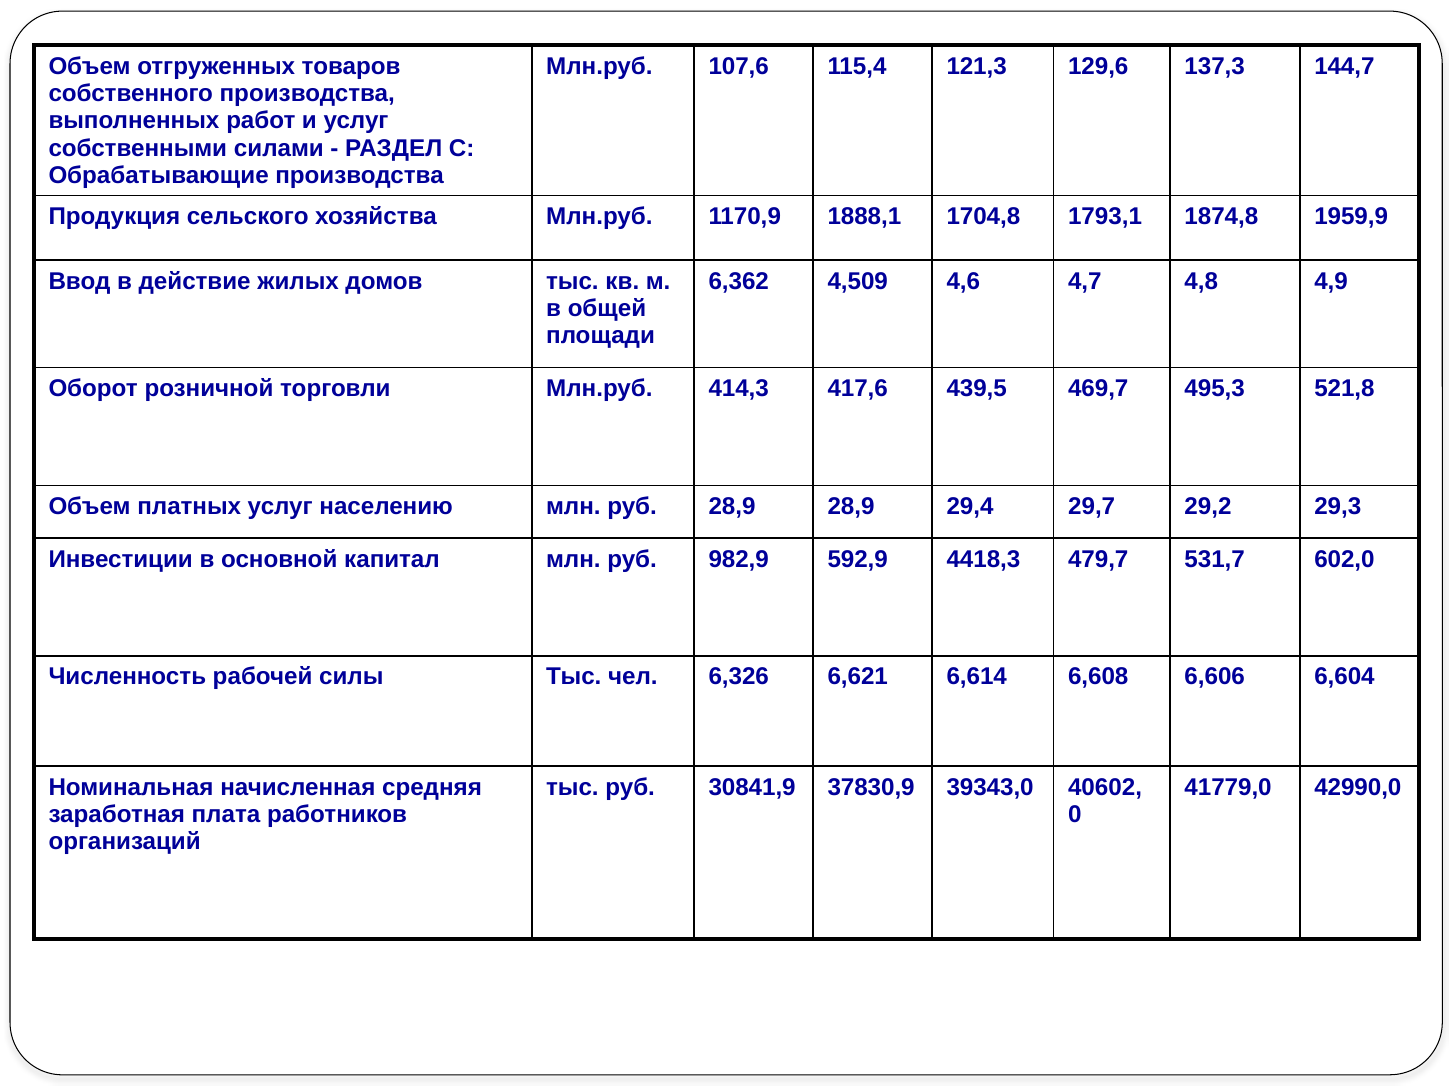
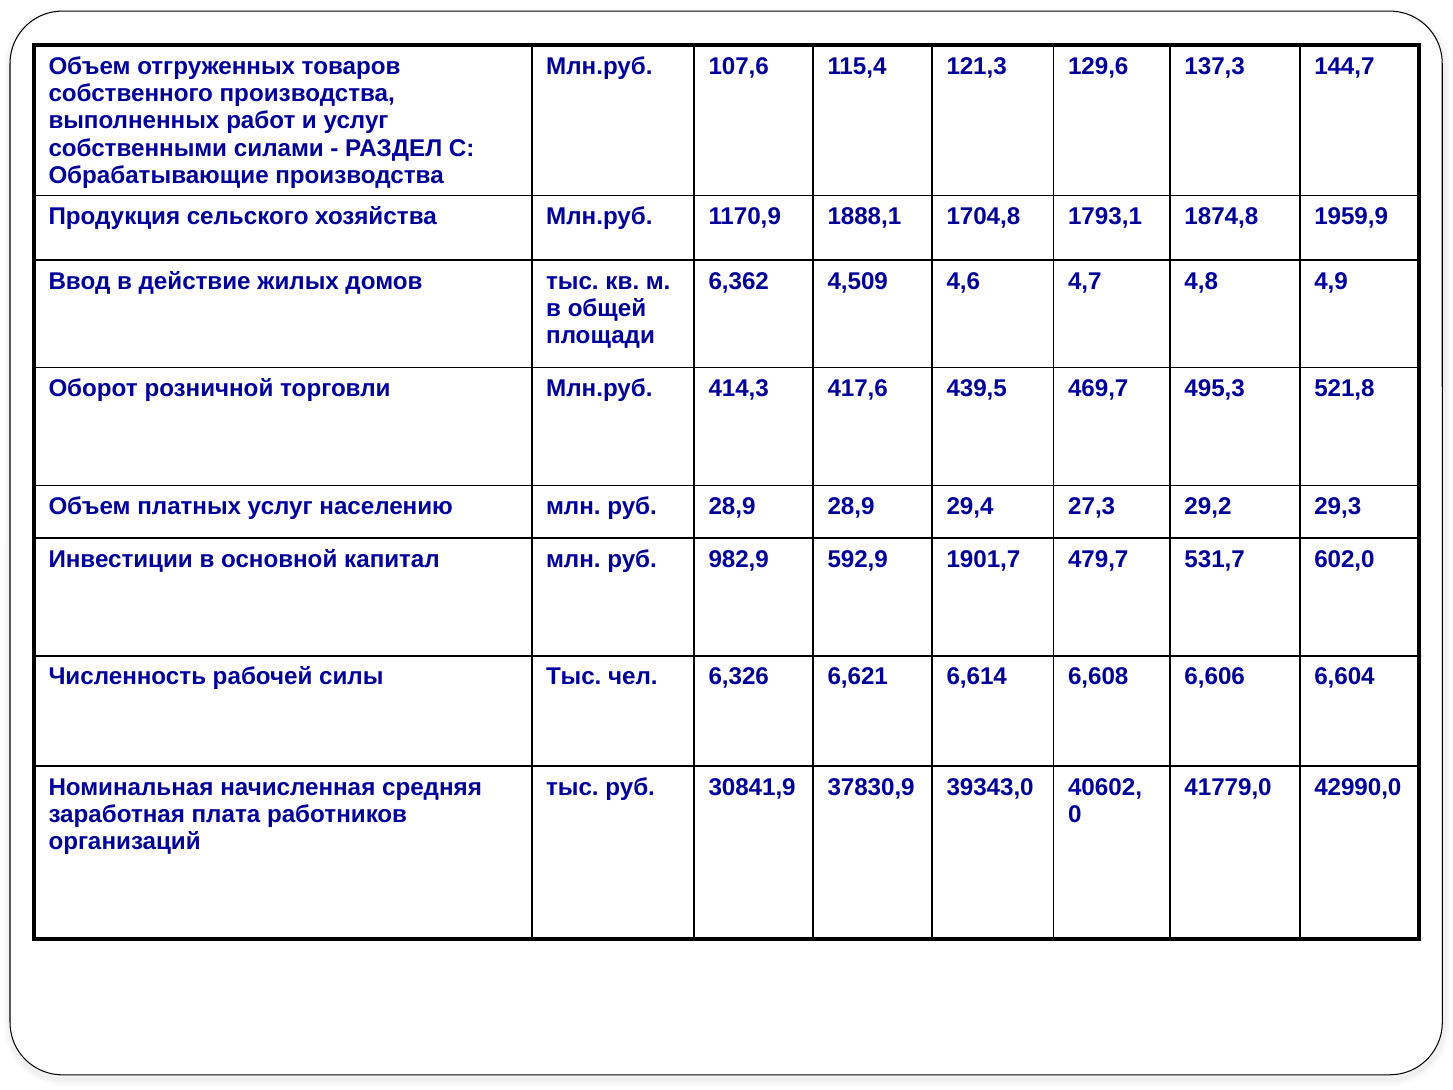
29,7: 29,7 -> 27,3 (1092, 507)
4418,3: 4418,3 -> 1901,7 (983, 559)
